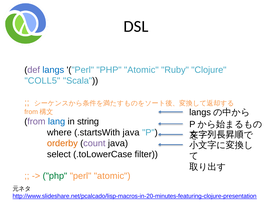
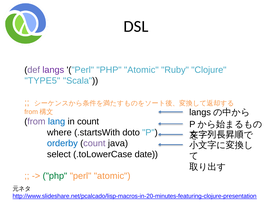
langs colour: blue -> purple (53, 70)
COLL5: COLL5 -> TYPE5 (42, 81)
in string: string -> count (88, 122)
.startsWith java: java -> doto (131, 132)
orderby colour: orange -> blue (62, 143)
filter: filter -> date (146, 154)
